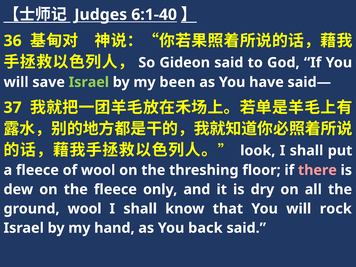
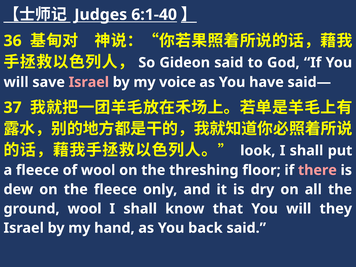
Israel colour: light green -> pink (89, 82)
been: been -> voice (178, 82)
rock: rock -> they (336, 209)
